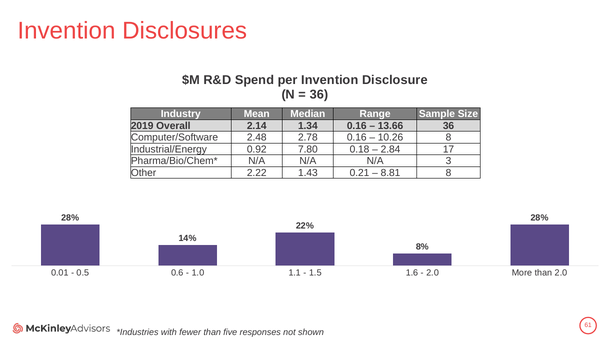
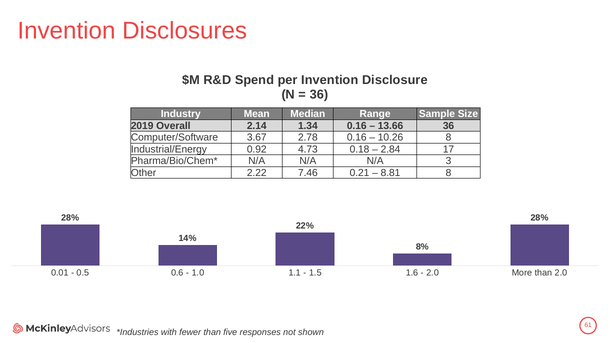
2.48: 2.48 -> 3.67 (257, 138)
7.80: 7.80 -> 4.73 (308, 149)
1.43: 1.43 -> 7.46 (308, 173)
